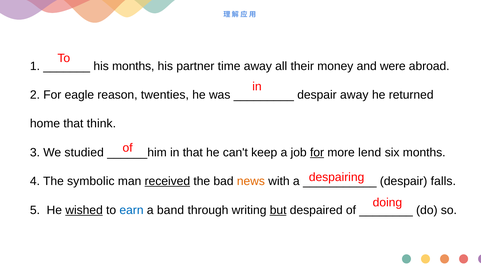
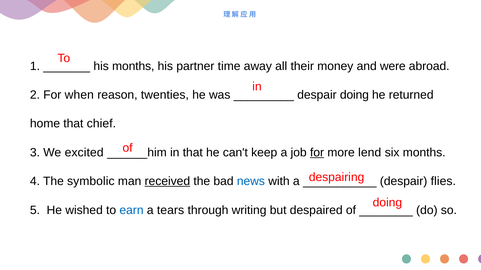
eagle: eagle -> when (79, 95)
despair away: away -> doing (354, 95)
think: think -> chief (101, 124)
studied: studied -> excited (84, 153)
news colour: orange -> blue (251, 182)
falls: falls -> flies (443, 182)
wished underline: present -> none (84, 211)
band: band -> tears (171, 211)
but underline: present -> none (278, 211)
